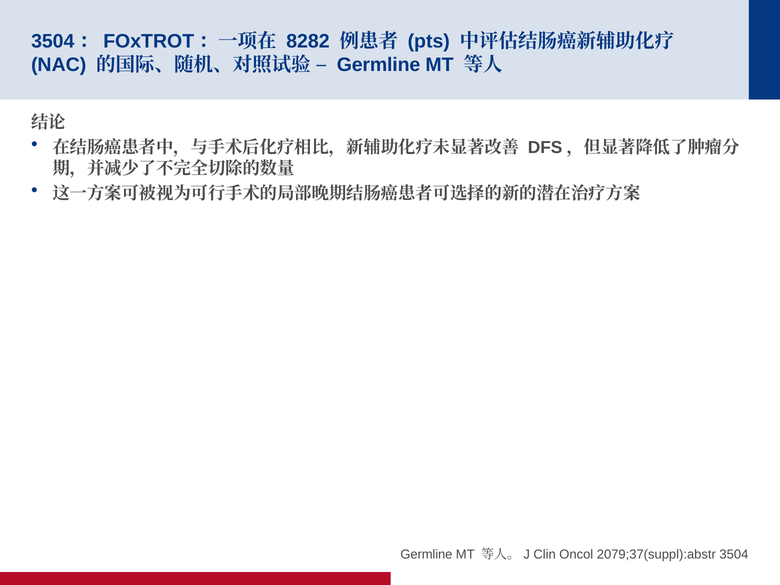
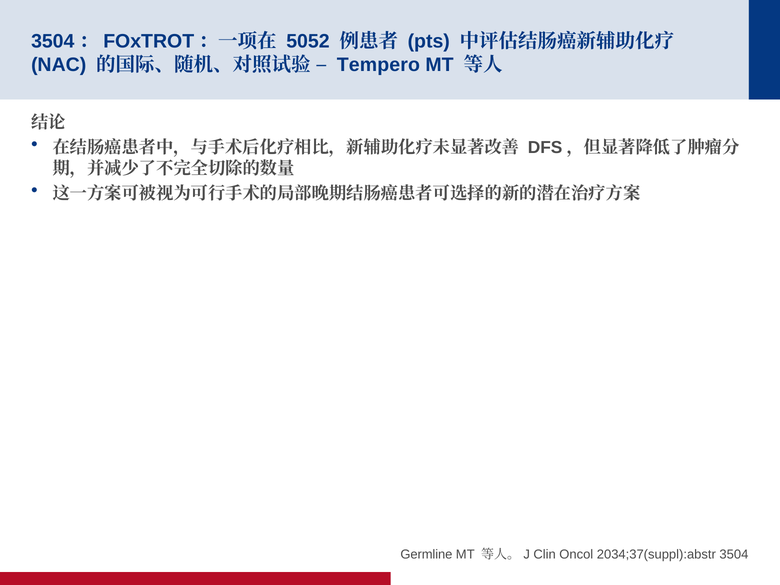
8282: 8282 -> 5052 (308, 41)
Germline: Germline -> Tempero (378, 65)
2079;37(suppl):abstr: 2079;37(suppl):abstr -> 2034;37(suppl):abstr (656, 555)
